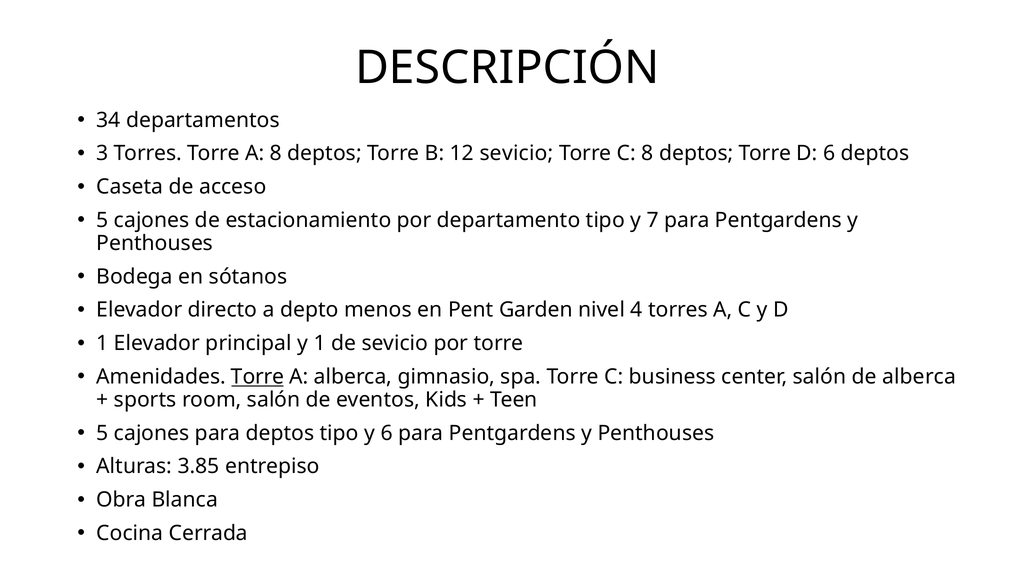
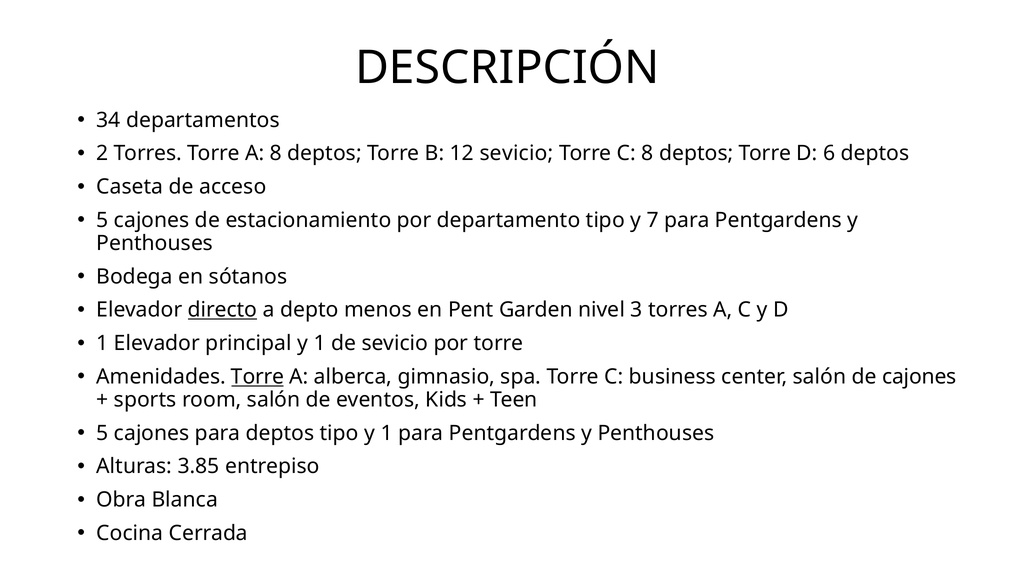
3: 3 -> 2 (102, 153)
directo underline: none -> present (223, 310)
4: 4 -> 3 (637, 310)
de alberca: alberca -> cajones (919, 377)
tipo y 6: 6 -> 1 (387, 433)
